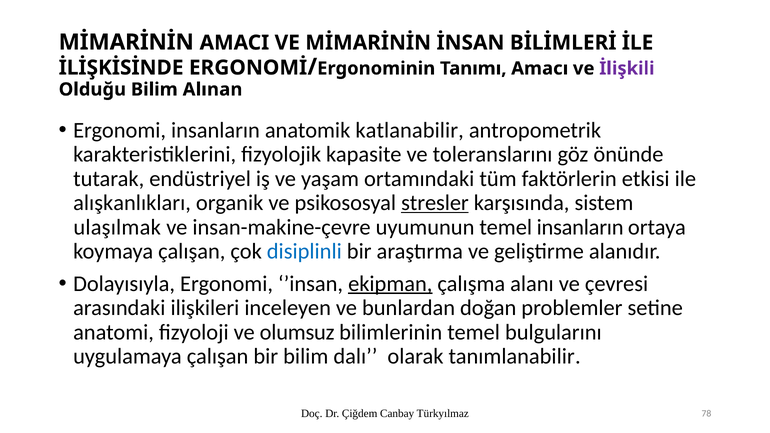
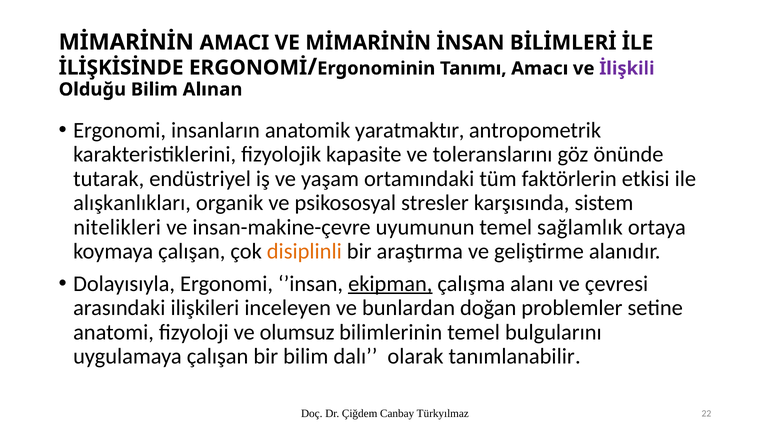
katlanabilir: katlanabilir -> yaratmaktır (410, 130)
stresler underline: present -> none (435, 203)
ulaşılmak: ulaşılmak -> nitelikleri (117, 227)
temel insanların: insanların -> sağlamlık (580, 227)
disiplinli colour: blue -> orange (304, 251)
78: 78 -> 22 (706, 414)
